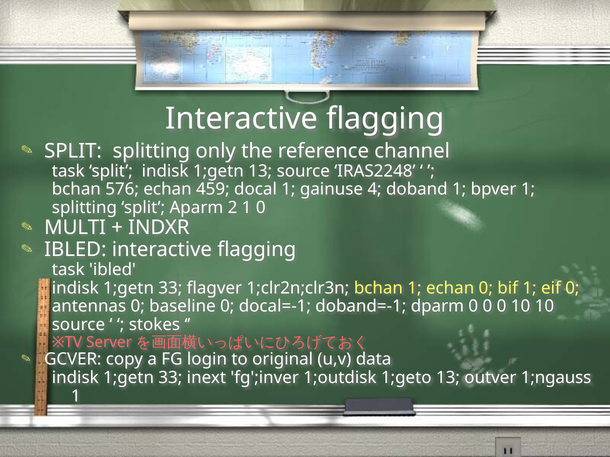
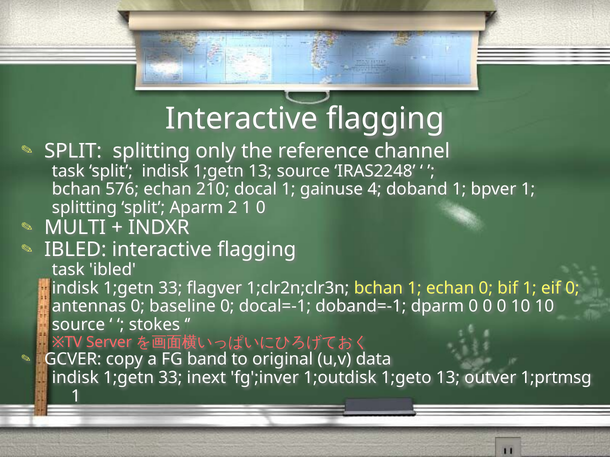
459: 459 -> 210 (213, 190)
login: login -> band (207, 360)
1;ngauss: 1;ngauss -> 1;prtmsg (556, 378)
